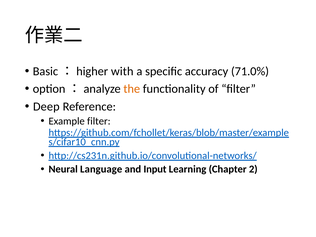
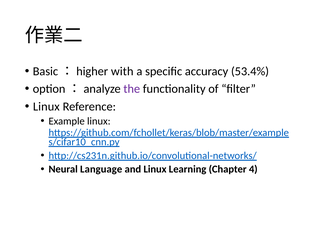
71.0%: 71.0% -> 53.4% (250, 71)
the colour: orange -> purple (132, 89)
Deep: Deep -> Linux (46, 107)
Example filter: filter -> linux (99, 121)
and Input: Input -> Linux (155, 169)
2: 2 -> 4 (253, 169)
